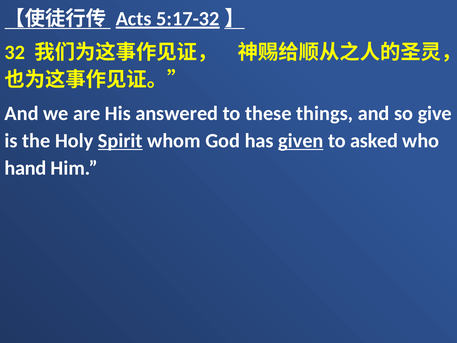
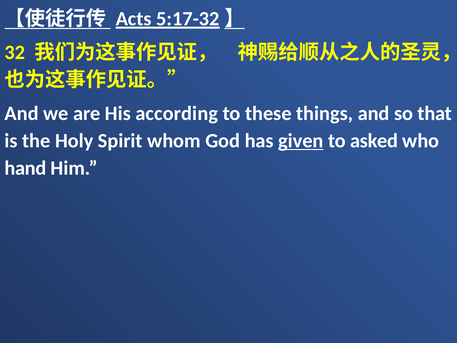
answered: answered -> according (177, 113)
give: give -> that (435, 113)
Spirit underline: present -> none (120, 141)
